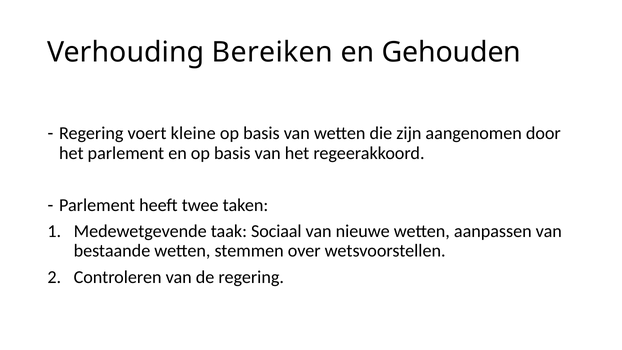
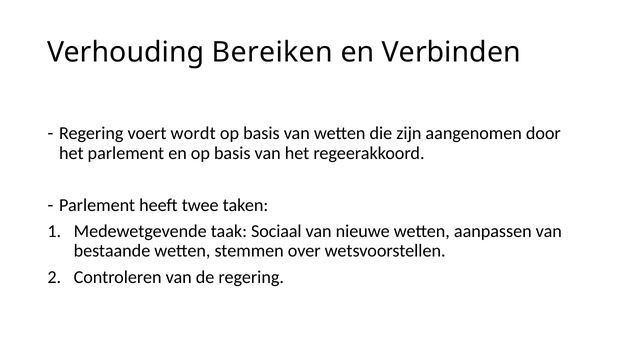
Gehouden: Gehouden -> Verbinden (451, 52)
kleine: kleine -> wordt (193, 133)
